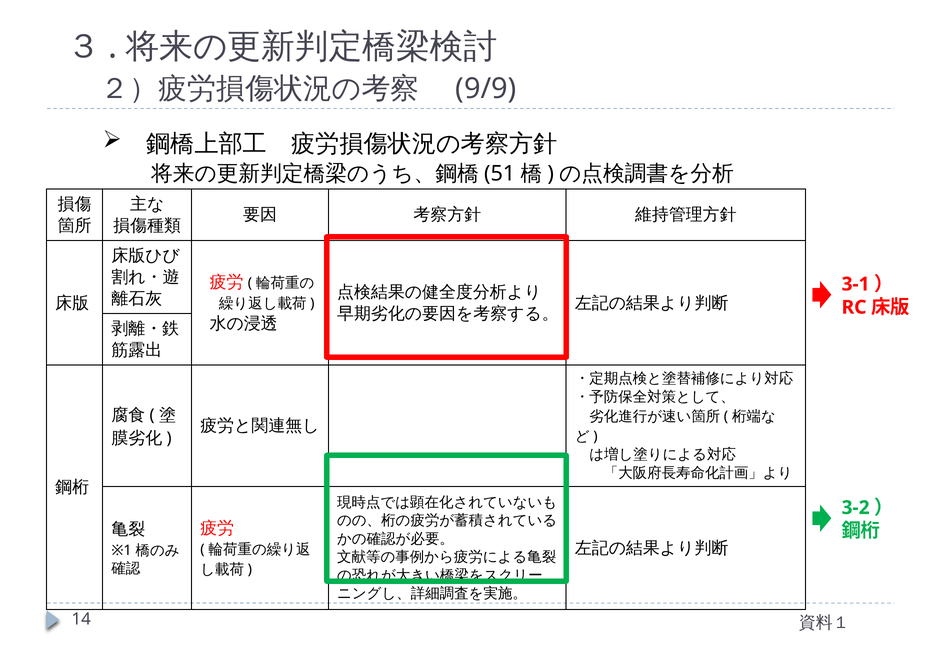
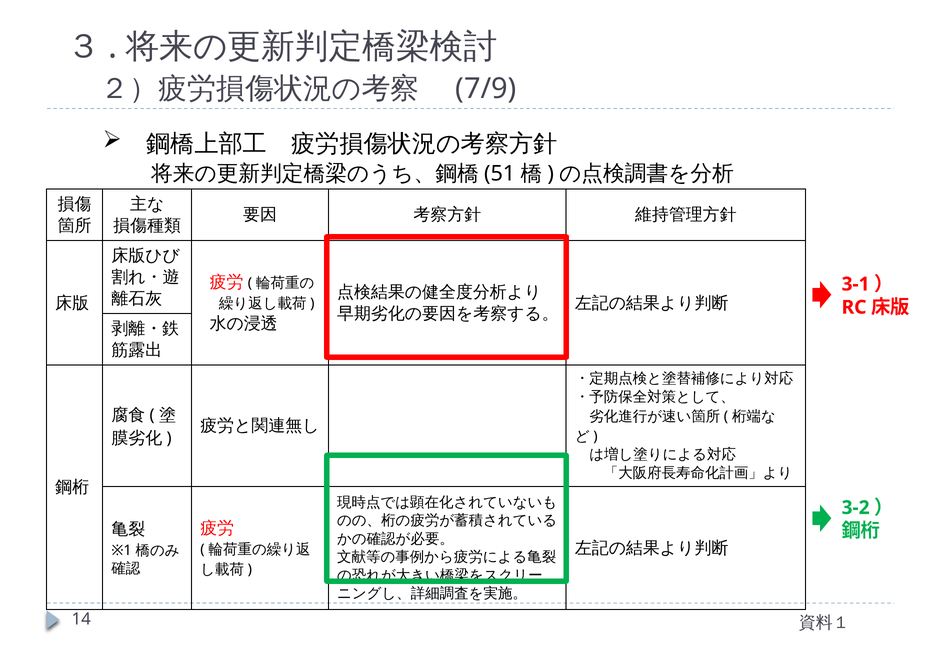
9/9: 9/9 -> 7/9 (486, 89)
